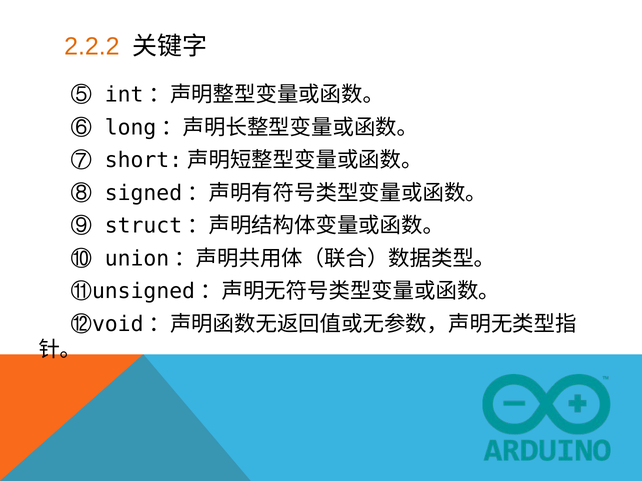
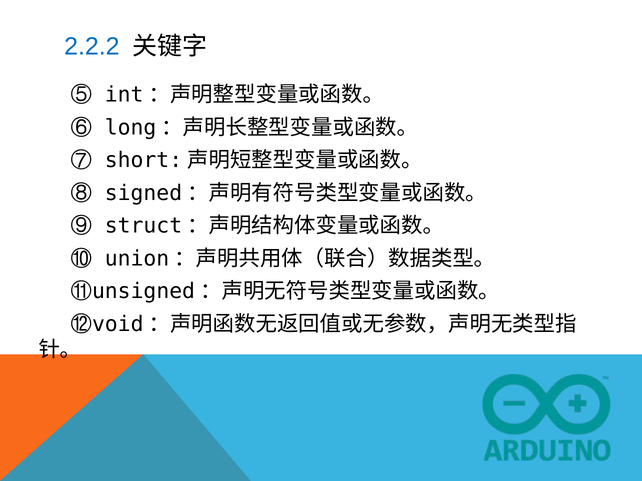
2.2.2 colour: orange -> blue (92, 47)
